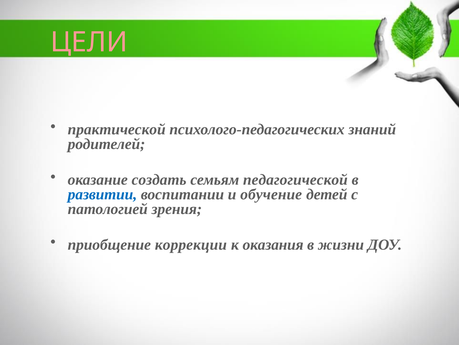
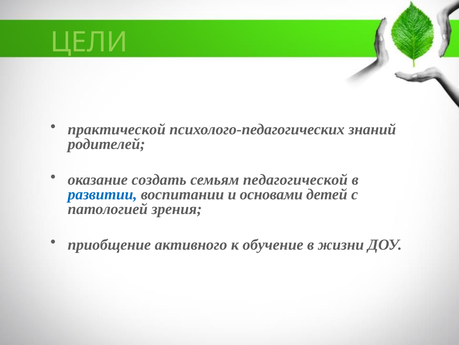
ЦЕЛИ colour: pink -> light green (89, 42)
обучение: обучение -> основами (271, 194)
коррекции: коррекции -> активного (191, 244)
оказания: оказания -> обучение (273, 244)
